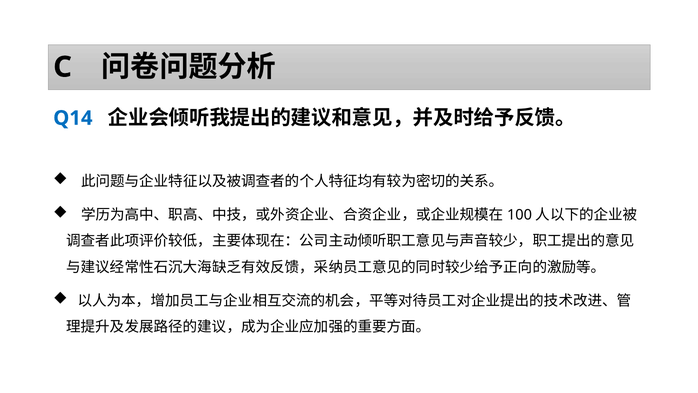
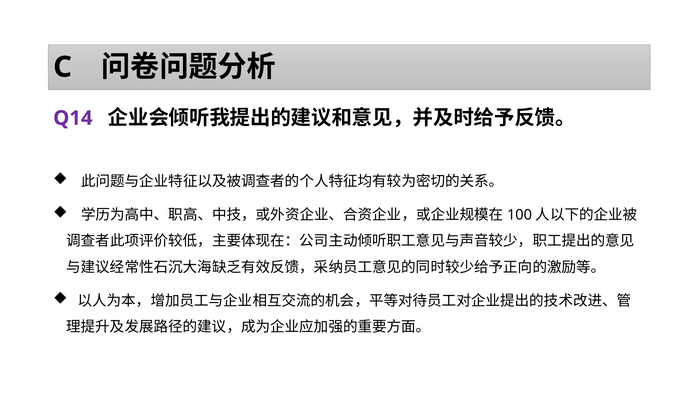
Q14 colour: blue -> purple (73, 118)
